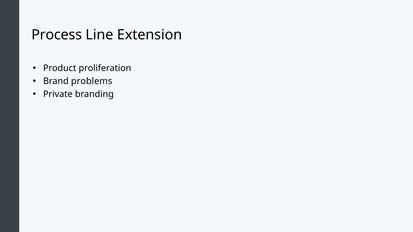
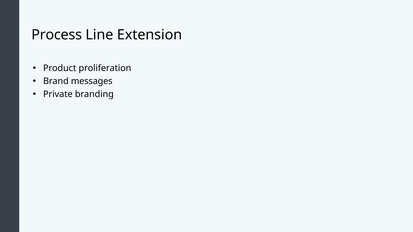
problems: problems -> messages (92, 81)
